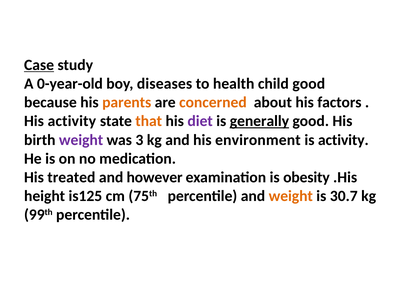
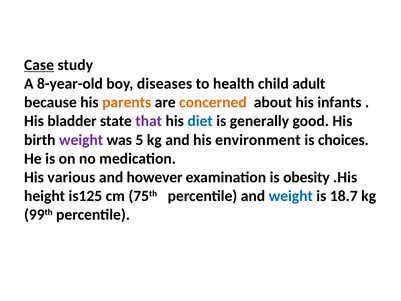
0-year-old: 0-year-old -> 8-year-old (70, 84)
child good: good -> adult (309, 84)
factors: factors -> infants (339, 102)
His activity: activity -> bladder (72, 121)
that colour: orange -> purple (149, 121)
diet colour: purple -> blue (200, 121)
generally underline: present -> none (259, 121)
3: 3 -> 5 (139, 140)
is activity: activity -> choices (343, 140)
treated: treated -> various (71, 177)
weight colour: orange -> blue (291, 196)
30.7: 30.7 -> 18.7 (344, 196)
